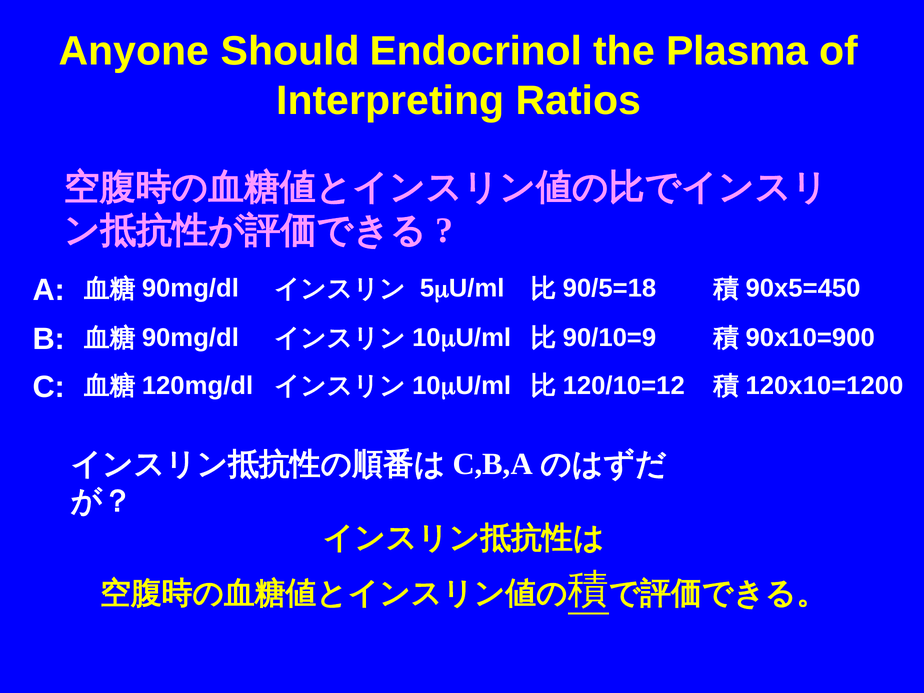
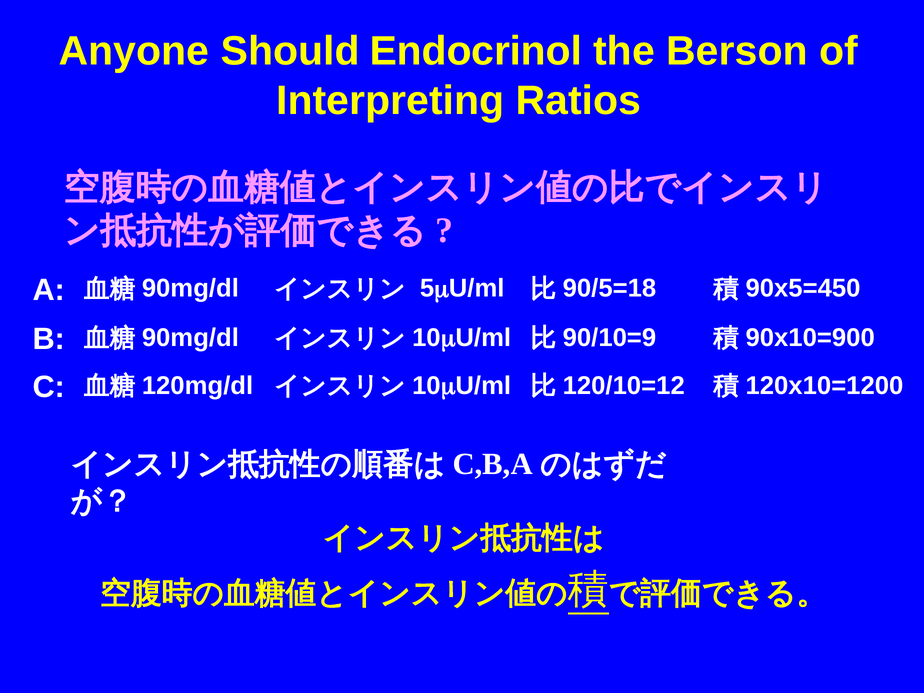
Plasma: Plasma -> Berson (737, 51)
